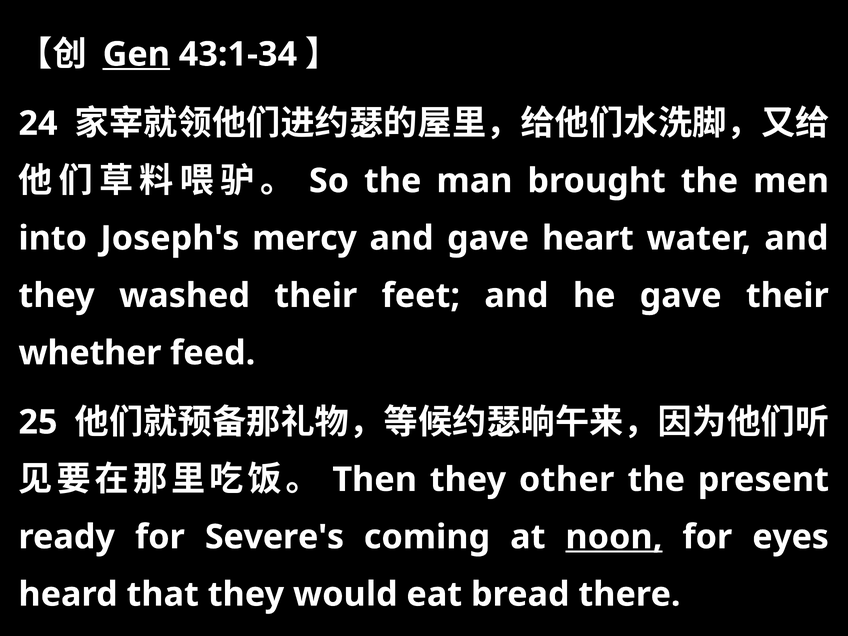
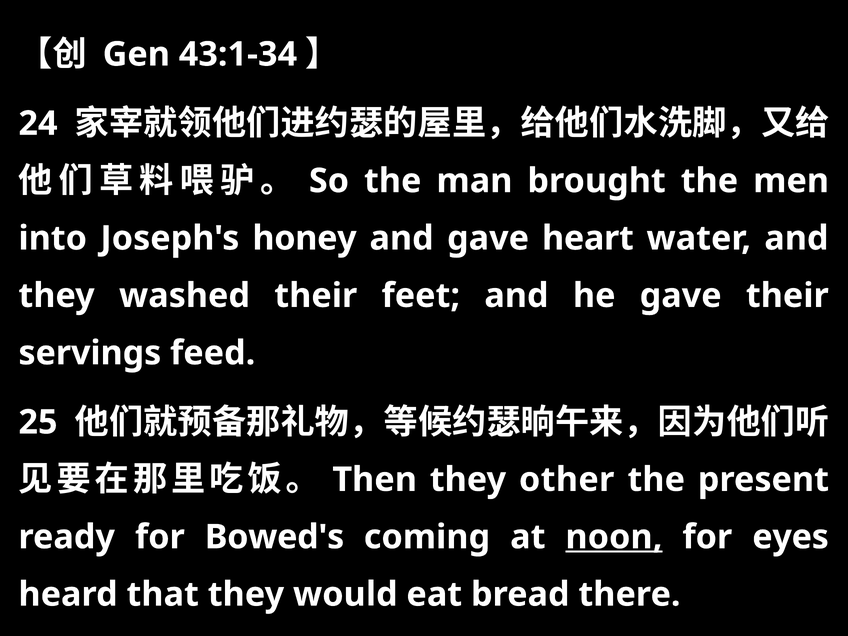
Gen underline: present -> none (136, 54)
mercy: mercy -> honey (305, 238)
whether: whether -> servings (90, 353)
Severe's: Severe's -> Bowed's (275, 537)
